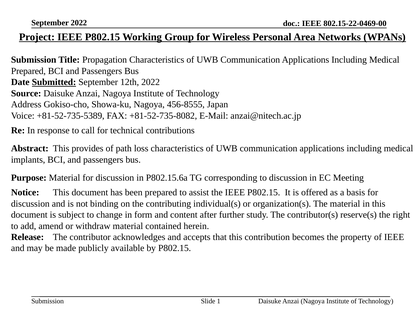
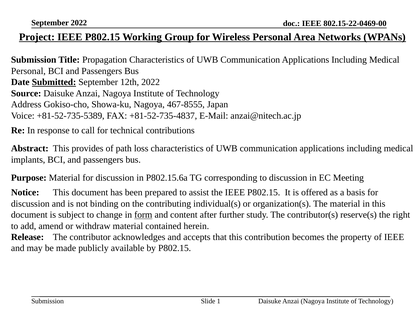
Prepared: Prepared -> Personal (28, 71)
456-8555: 456-8555 -> 467-8555 (186, 104)
+81-52-735-8082: +81-52-735-8082 -> +81-52-735-4837 (163, 116)
form underline: none -> present (143, 214)
